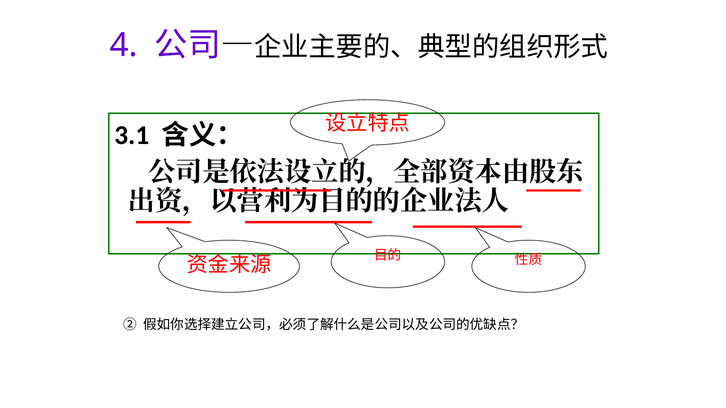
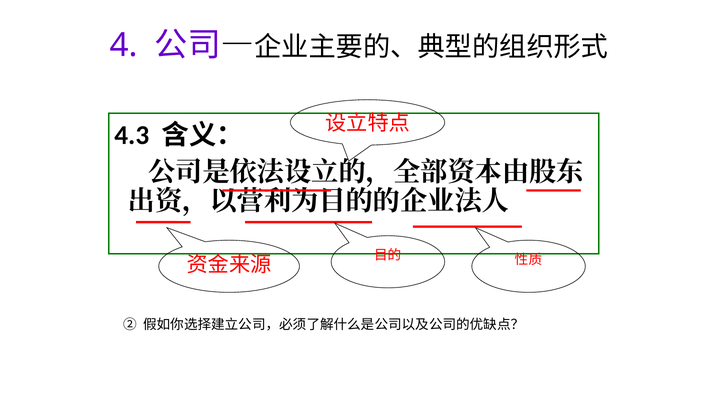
3.1: 3.1 -> 4.3 (132, 135)
